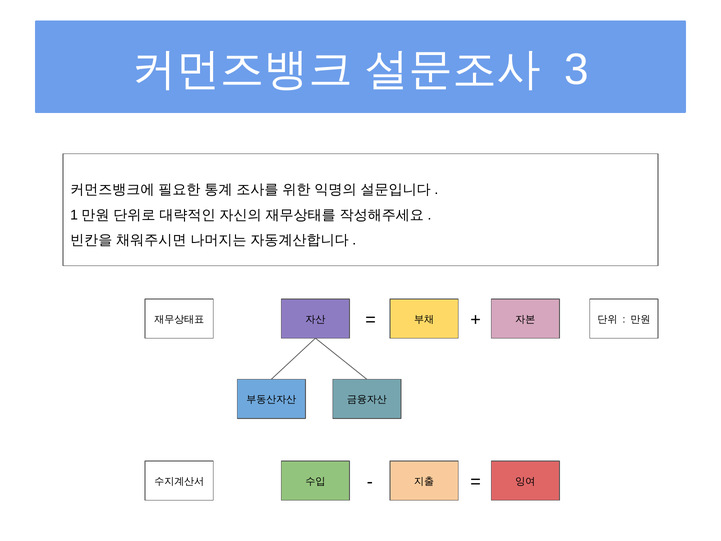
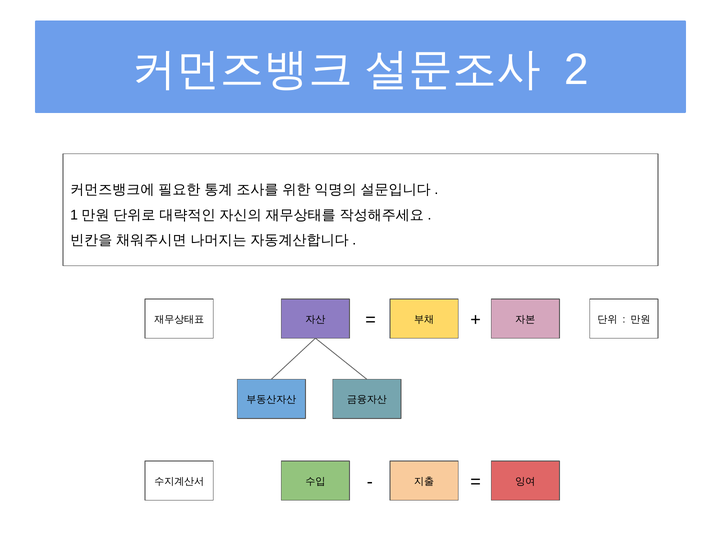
3: 3 -> 2 (576, 70)
